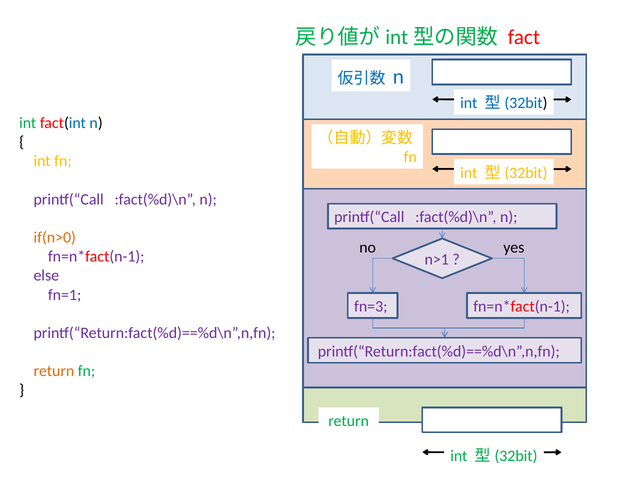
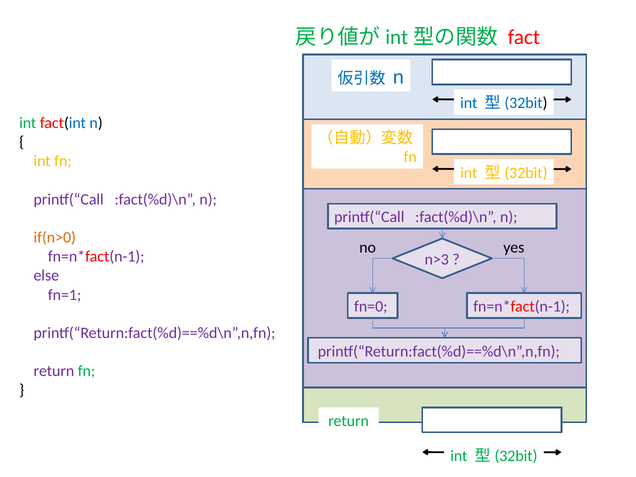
n>1: n>1 -> n>3 (437, 259)
fn=3: fn=3 -> fn=0 (371, 307)
return colour: orange -> purple (54, 371)
